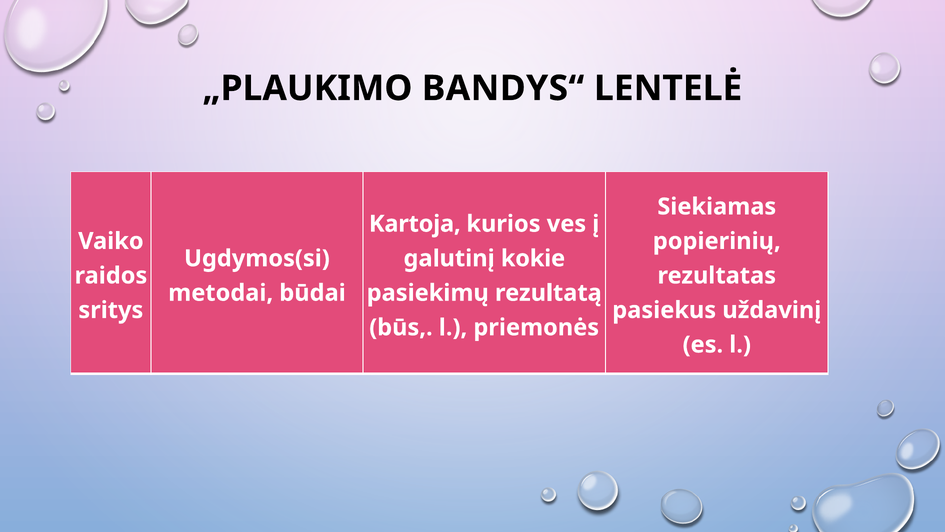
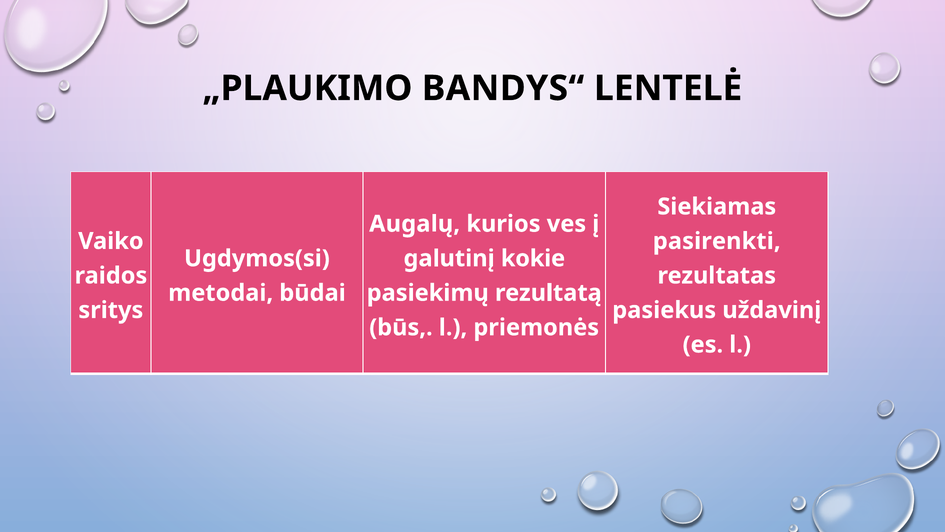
Kartoja: Kartoja -> Augalų (415, 224)
popierinių: popierinių -> pasirenkti (717, 241)
